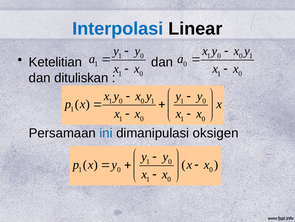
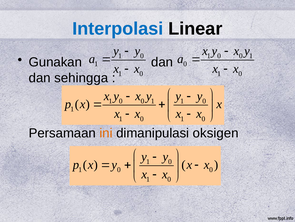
Ketelitian: Ketelitian -> Gunakan (55, 62)
dituliskan: dituliskan -> sehingga (81, 78)
ini colour: blue -> orange (106, 133)
